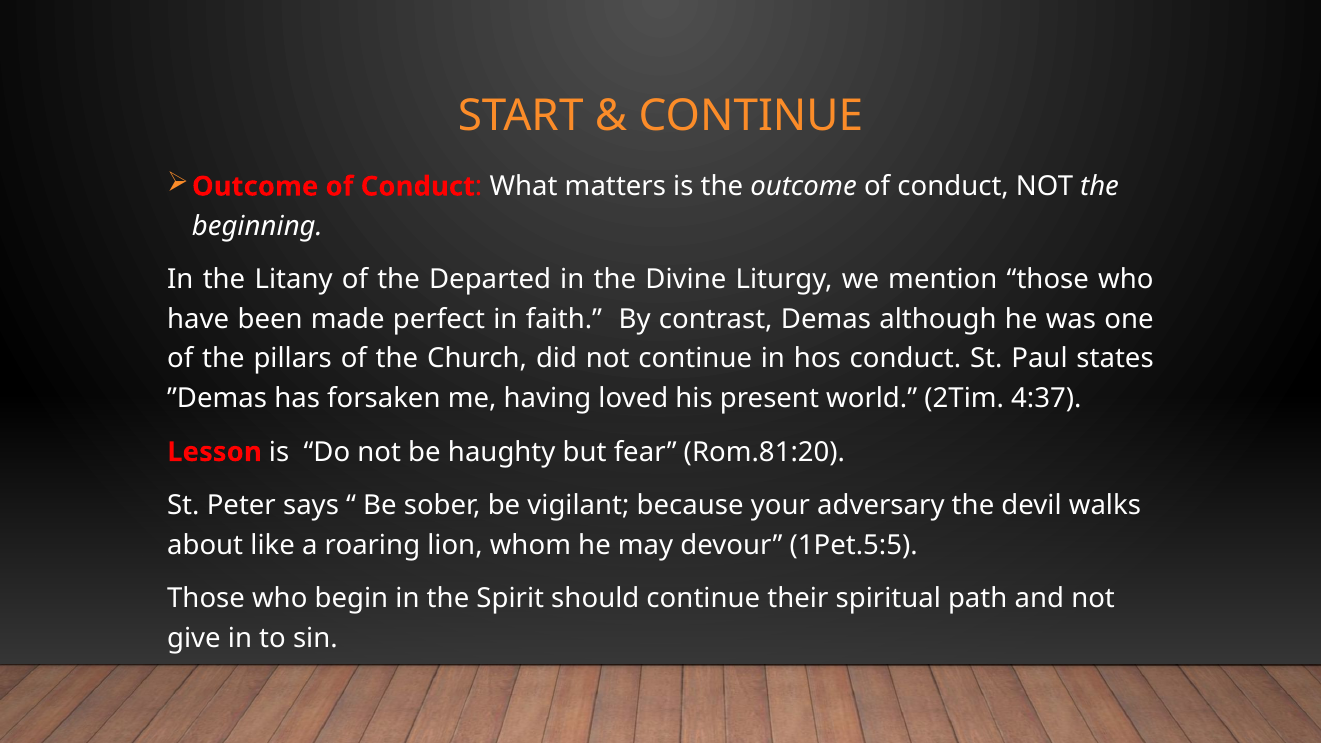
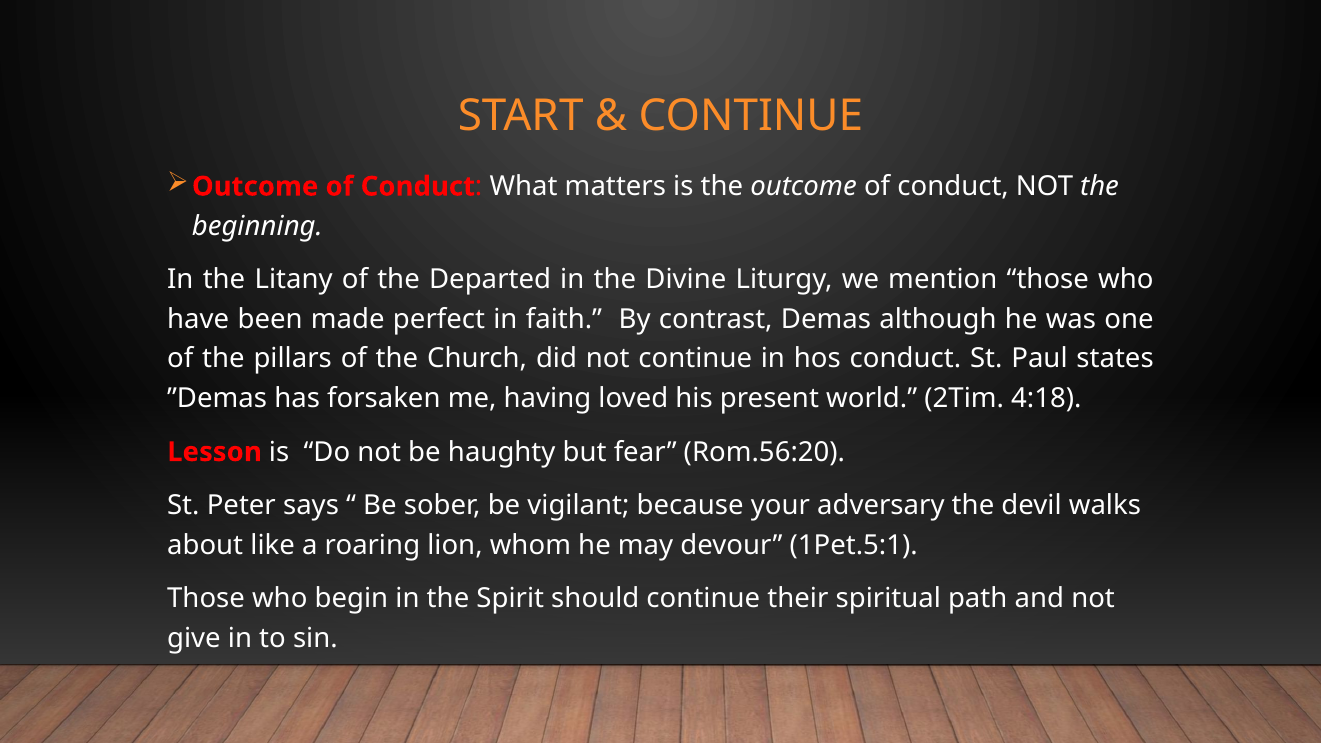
4:37: 4:37 -> 4:18 (1046, 399)
Rom.81:20: Rom.81:20 -> Rom.56:20 (764, 452)
1Pet.5:5: 1Pet.5:5 -> 1Pet.5:1 (854, 545)
